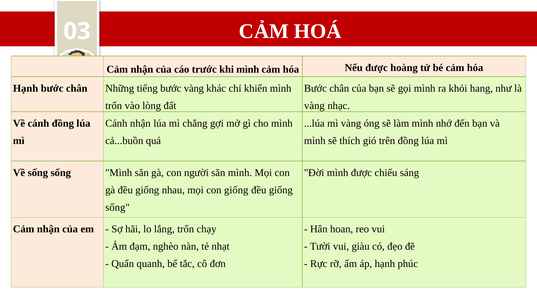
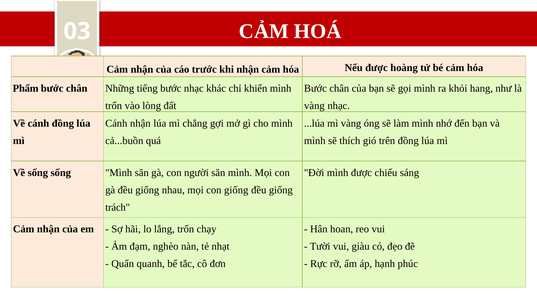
khi mình: mình -> nhận (248, 69)
Hạnh: Hạnh -> Phẩm (26, 88)
bước vàng: vàng -> nhạc (194, 88)
sống: sống -> trách (118, 207)
